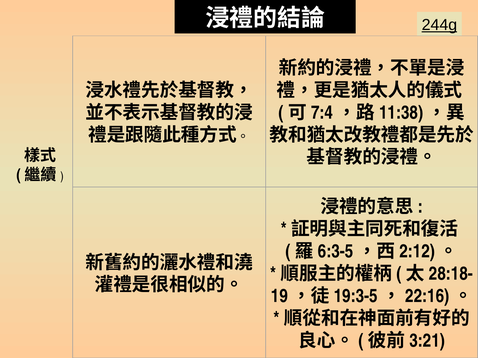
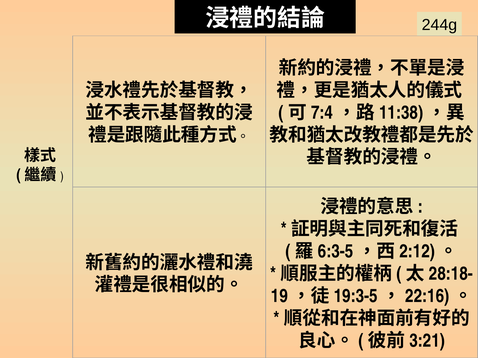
244g underline: present -> none (439, 25)
